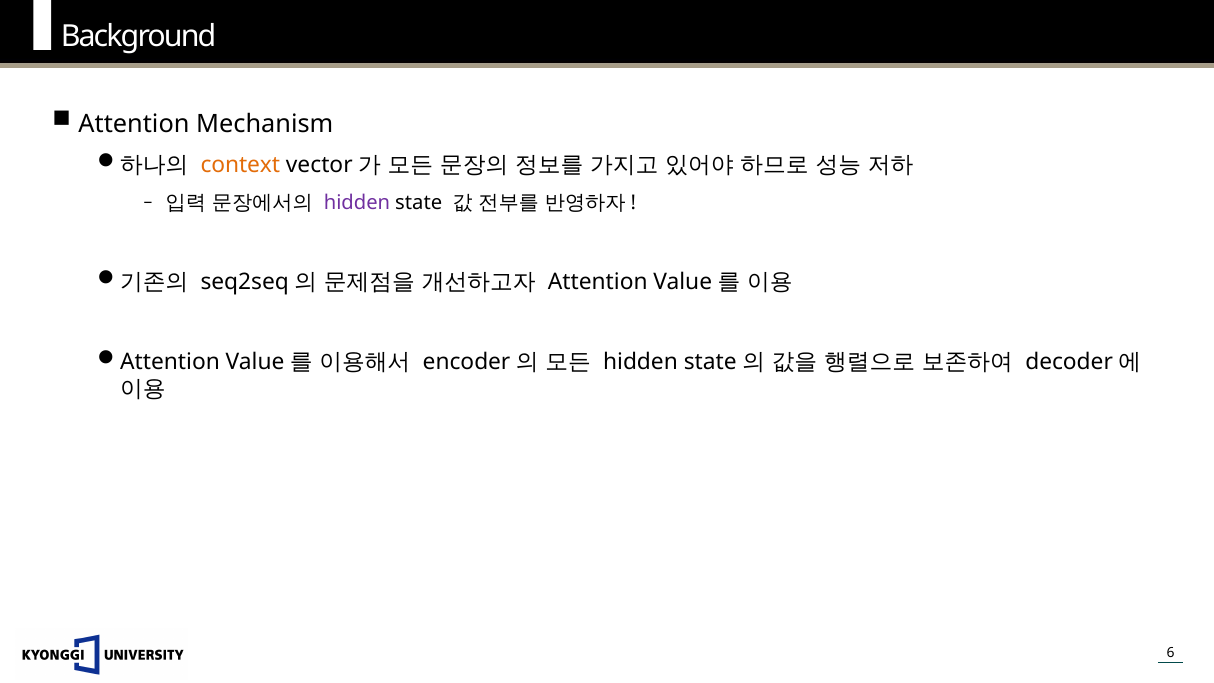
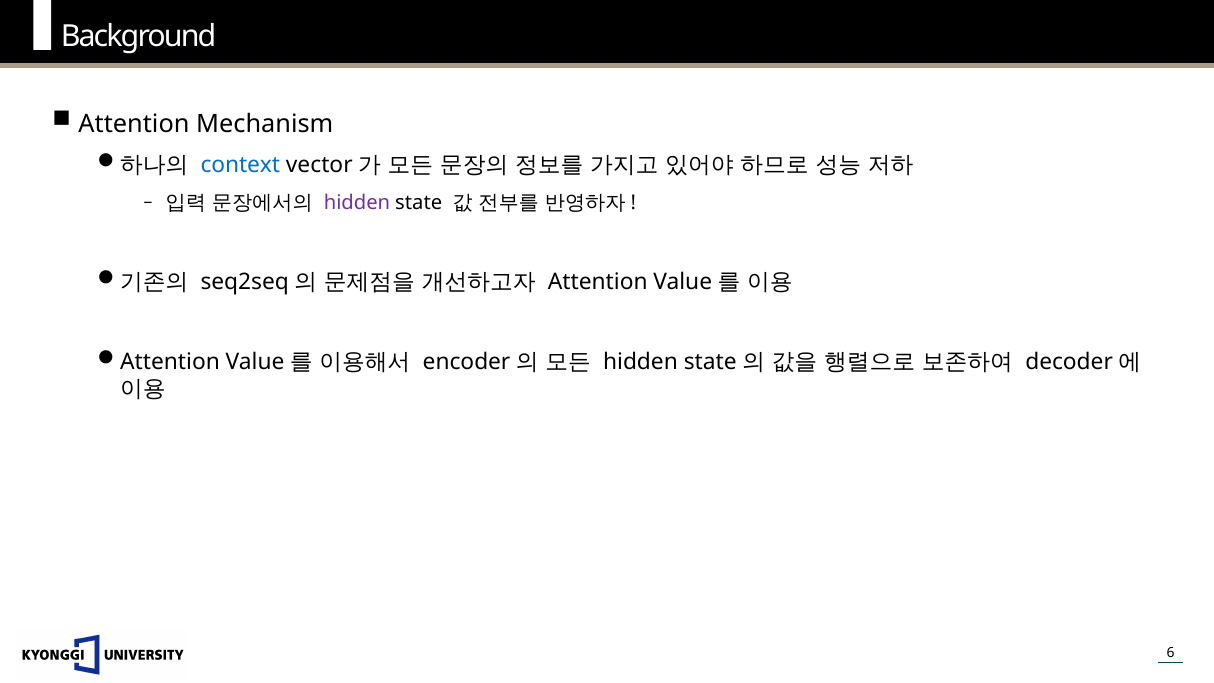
context colour: orange -> blue (240, 165)
